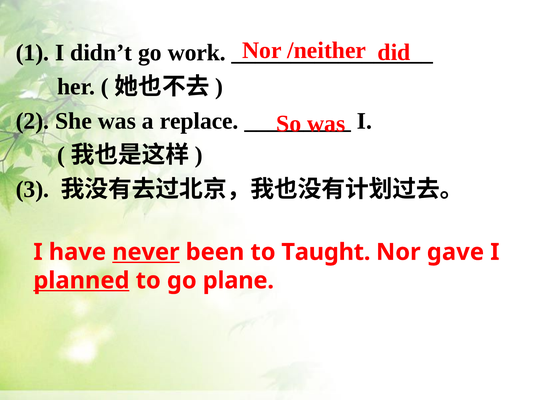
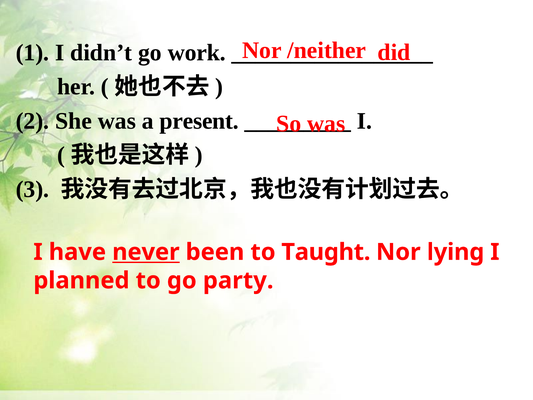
replace: replace -> present (199, 121)
gave: gave -> lying (456, 252)
planned underline: present -> none (81, 280)
plane: plane -> party (238, 280)
